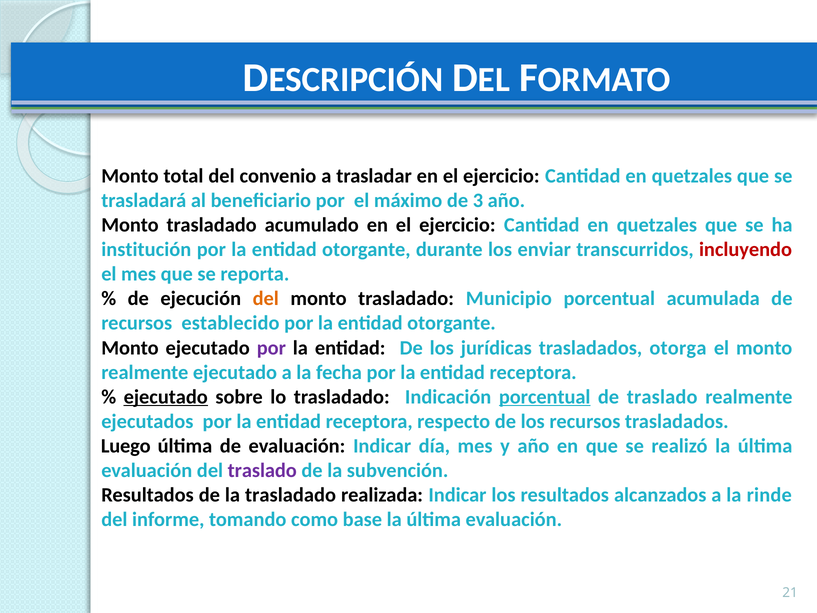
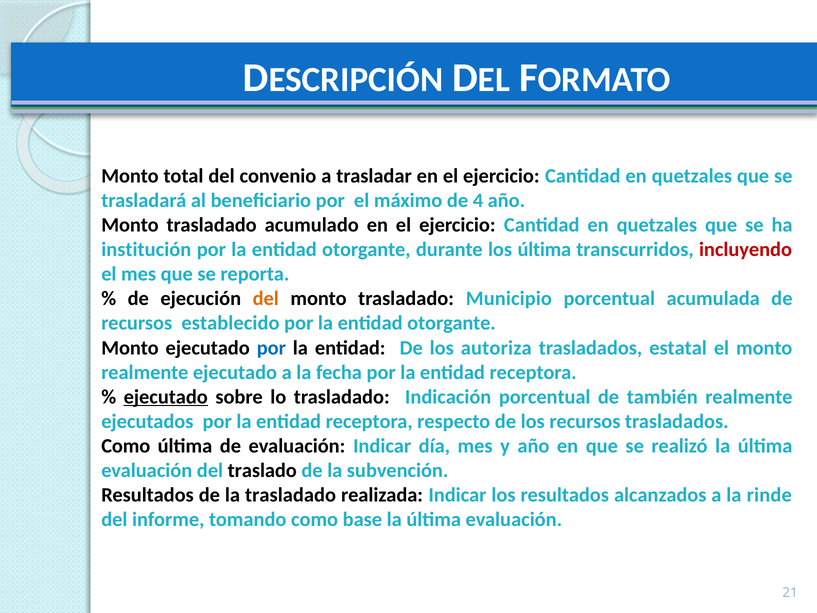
3: 3 -> 4 (478, 201)
los enviar: enviar -> última (544, 250)
por colour: purple -> blue (271, 348)
jurídicas: jurídicas -> autoriza (496, 348)
otorga: otorga -> estatal (678, 348)
porcentual underline: present -> none (545, 397)
de traslado: traslado -> también (662, 397)
Luego: Luego -> Como (126, 446)
traslado colour: purple -> black (262, 470)
